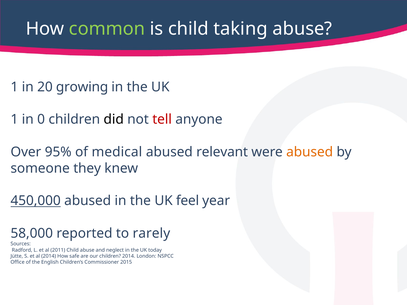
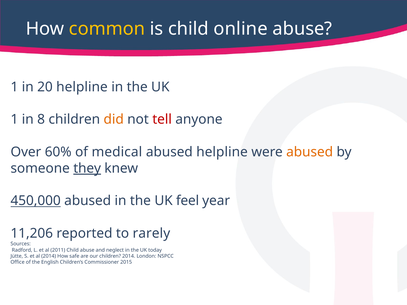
common colour: light green -> yellow (107, 29)
taking: taking -> online (241, 29)
20 growing: growing -> helpline (82, 87)
0: 0 -> 8 (41, 120)
did colour: black -> orange (114, 120)
95%: 95% -> 60% (58, 152)
abused relevant: relevant -> helpline (222, 152)
they underline: none -> present (87, 168)
58,000: 58,000 -> 11,206 (32, 234)
